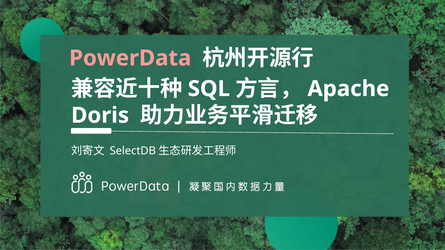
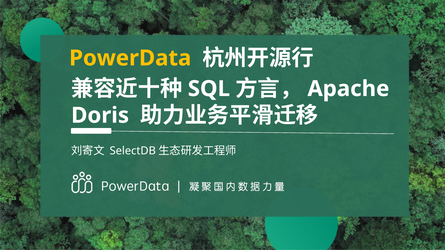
PowerData colour: pink -> yellow (130, 58)
